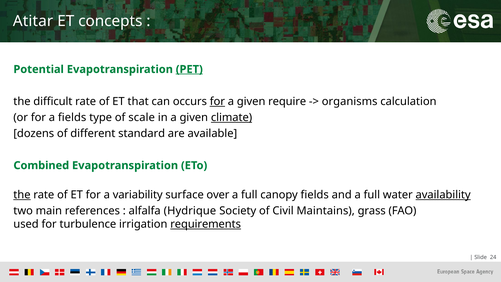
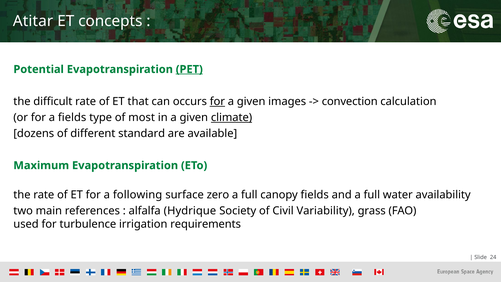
require: require -> images (287, 101)
organisms: organisms -> convection (350, 101)
scale: scale -> most (142, 117)
Combined: Combined -> Maximum (41, 165)
the underline: present -> none (22, 195)
variability: variability -> following (138, 195)
over: over -> zero (218, 195)
availability underline: present -> none (443, 195)
Maintains: Maintains -> Variability (326, 211)
requirements underline: present -> none (206, 224)
